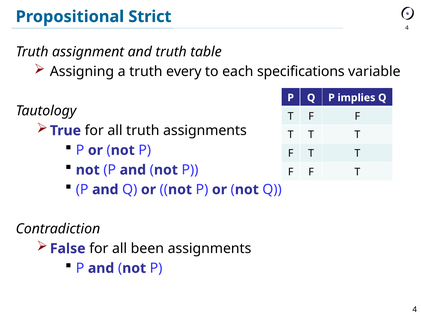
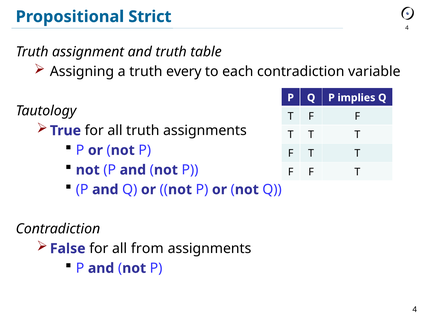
each specifications: specifications -> contradiction (301, 72)
been: been -> from (147, 248)
